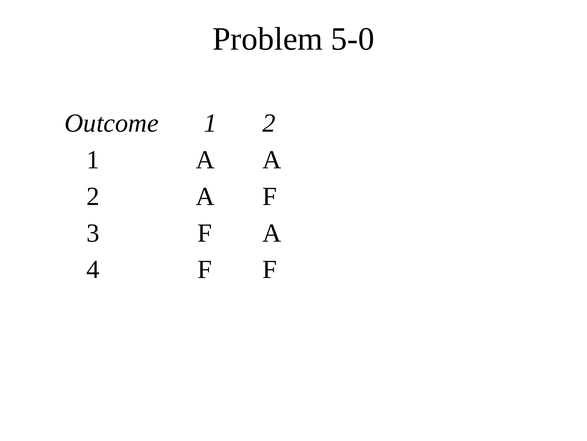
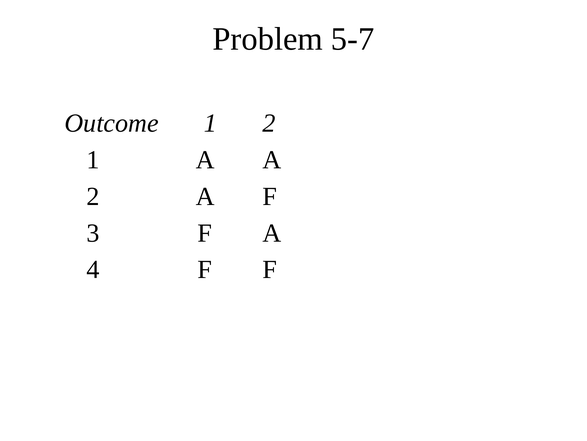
5-0: 5-0 -> 5-7 (353, 39)
